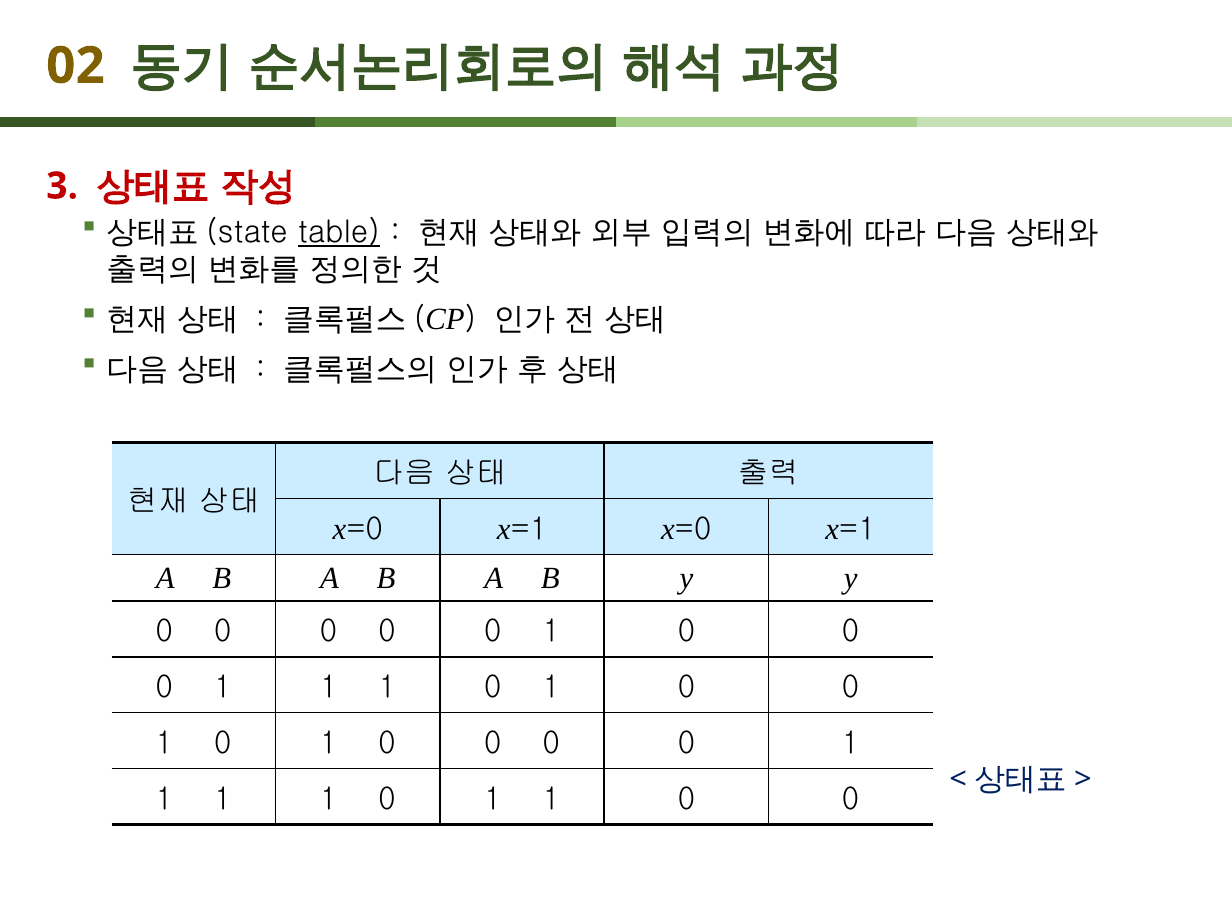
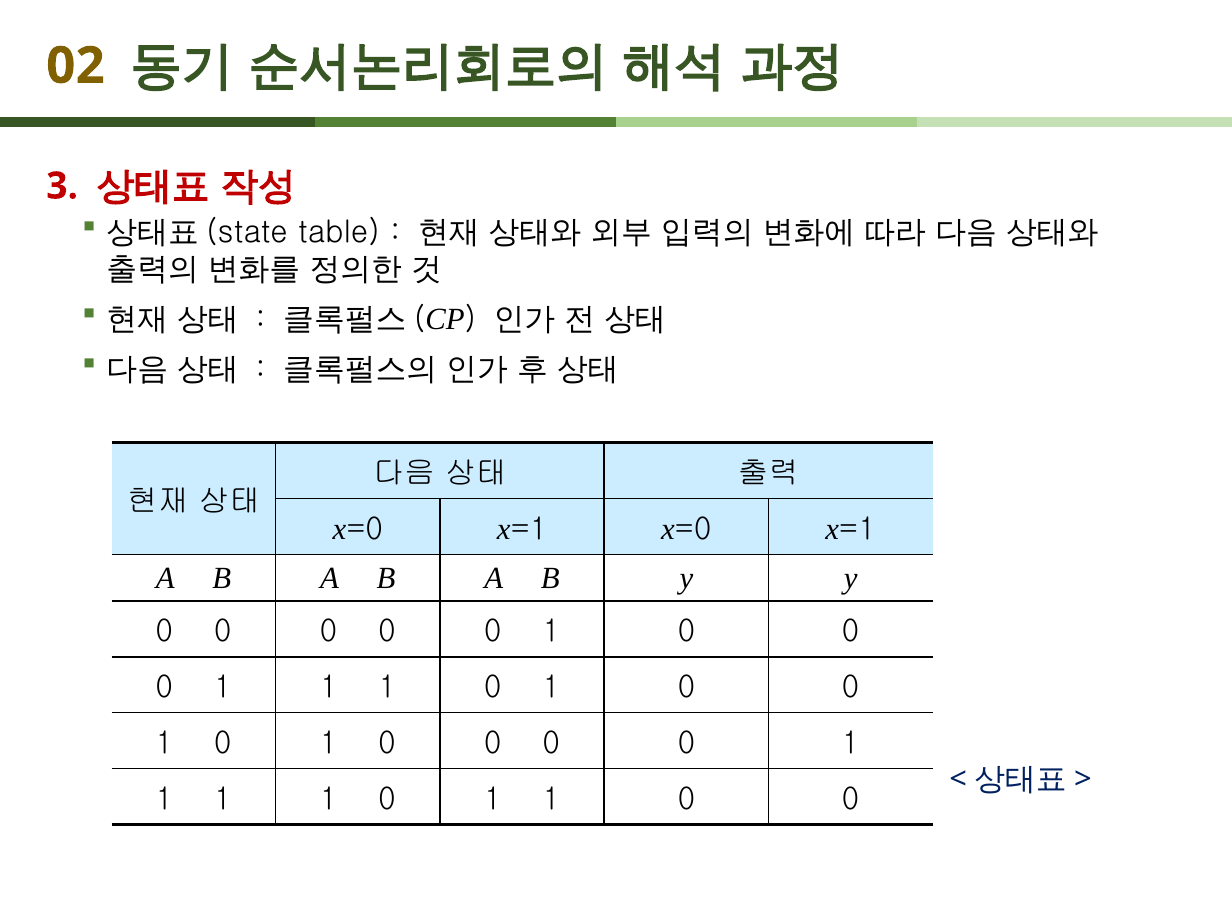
table underline: present -> none (339, 233)
